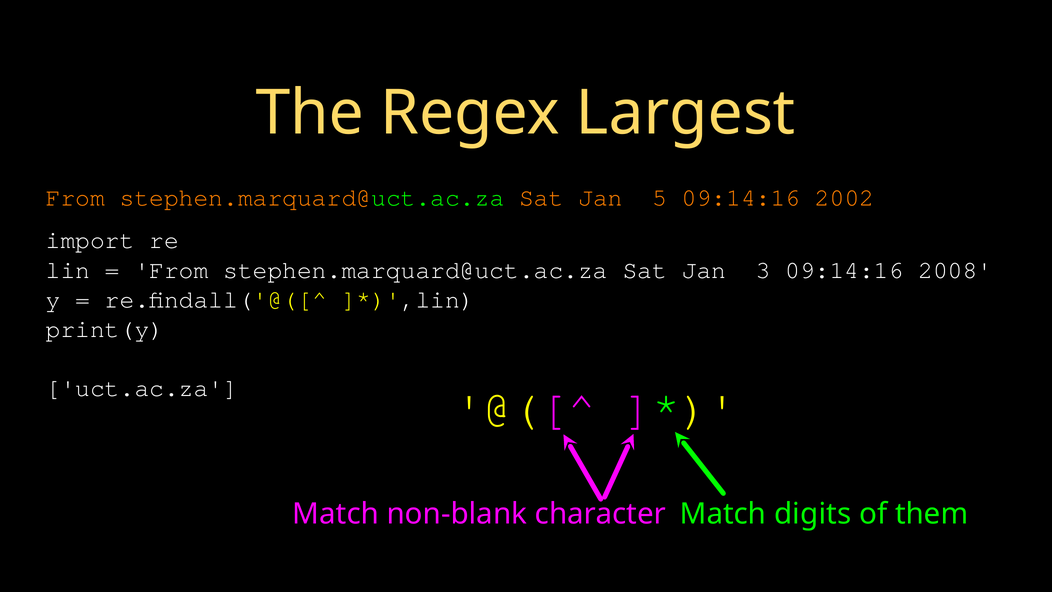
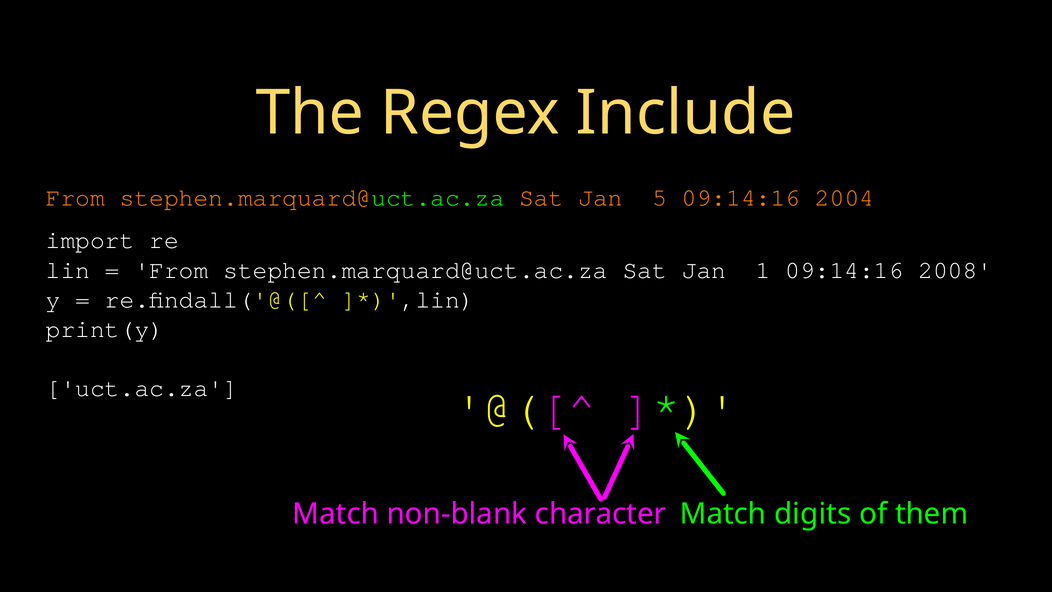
Largest: Largest -> Include (686, 113)
2002: 2002 -> 2004 (845, 198)
3: 3 -> 1 (763, 270)
